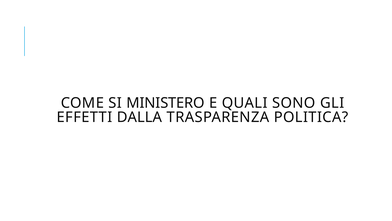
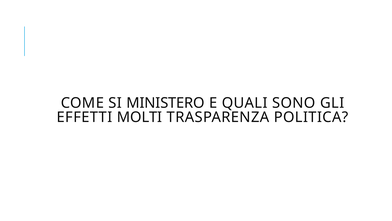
DALLA: DALLA -> MOLTI (140, 117)
